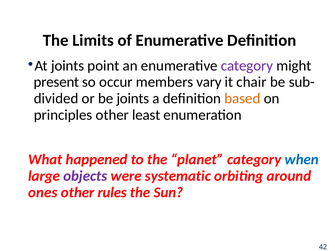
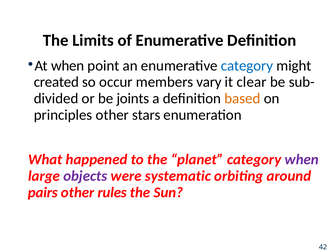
At joints: joints -> when (68, 66)
category colour: purple -> blue (247, 66)
present: present -> created (56, 82)
chair: chair -> clear (252, 82)
least: least -> stars (146, 115)
when colour: blue -> purple (302, 160)
ones: ones -> pairs (43, 193)
